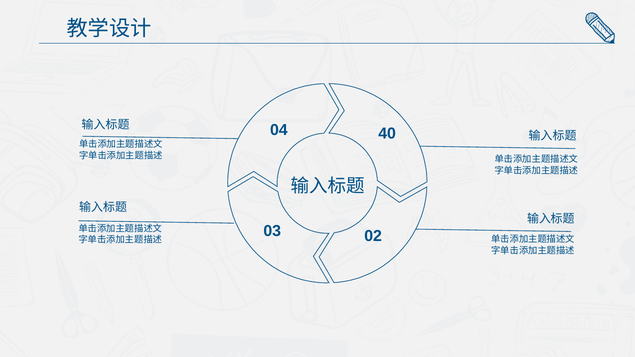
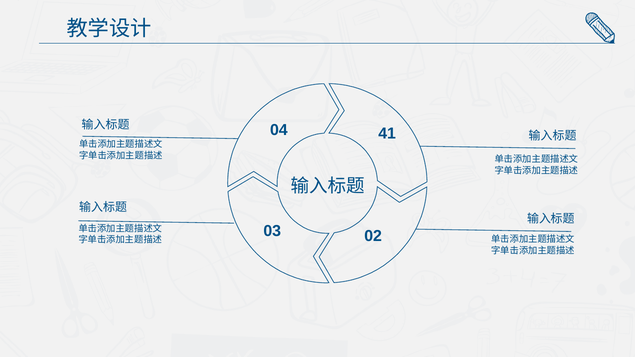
40: 40 -> 41 (387, 134)
